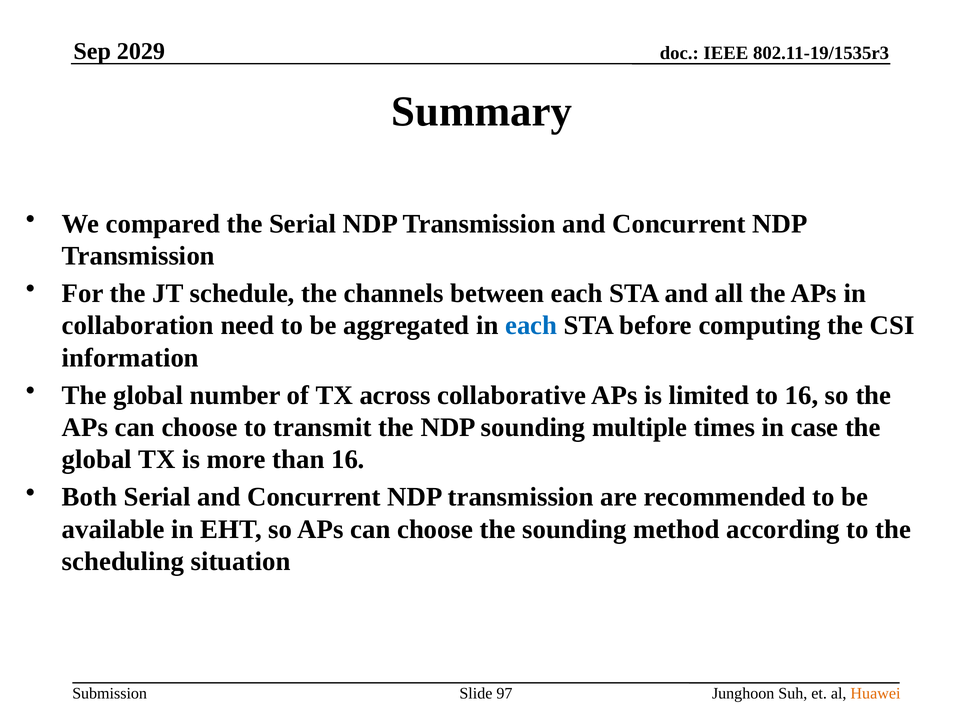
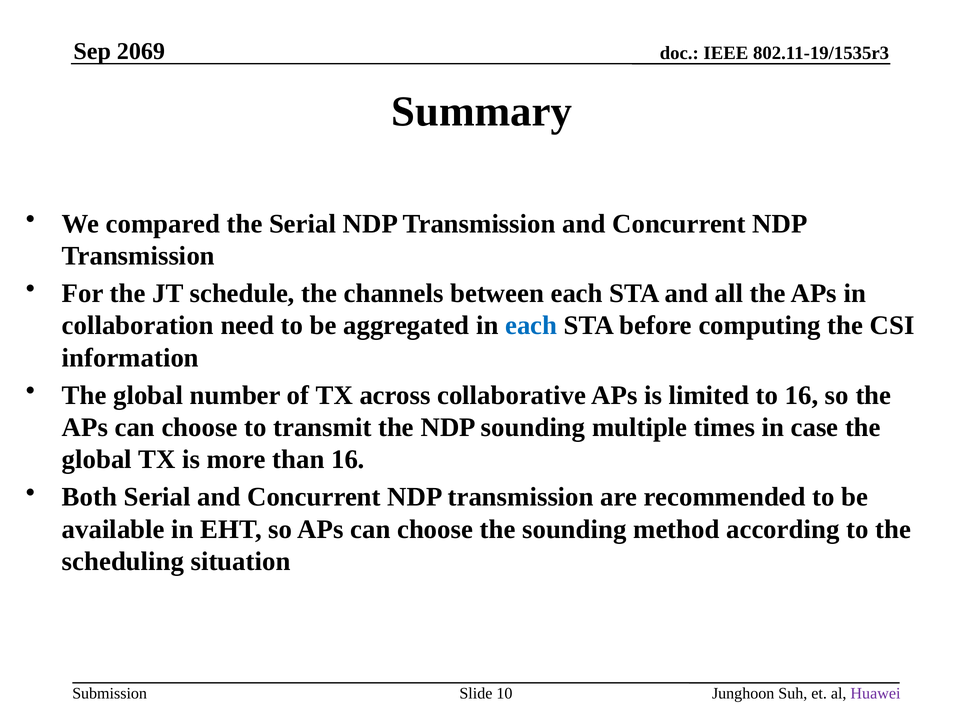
2029: 2029 -> 2069 (141, 51)
97: 97 -> 10 (504, 693)
Huawei colour: orange -> purple (875, 693)
